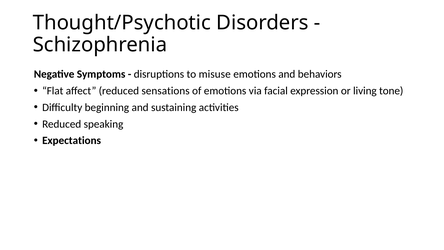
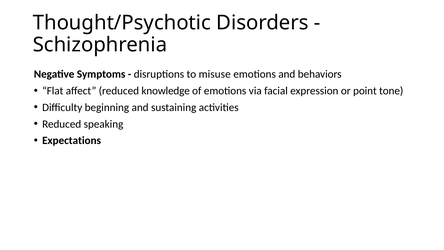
sensations: sensations -> knowledge (166, 91)
living: living -> point (365, 91)
